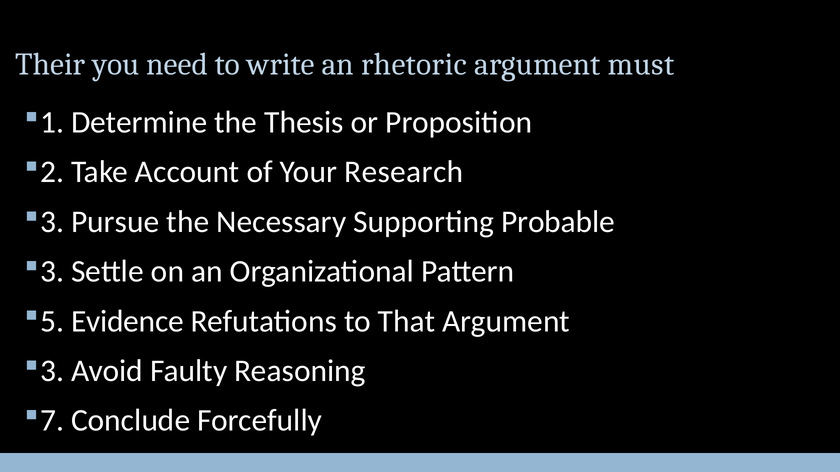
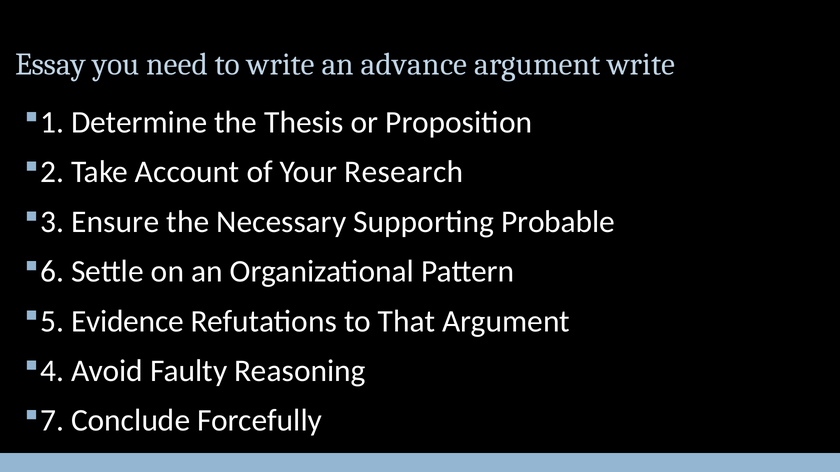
Their: Their -> Essay (50, 64)
rhetoric: rhetoric -> advance (414, 64)
argument must: must -> write (641, 64)
Pursue: Pursue -> Ensure (115, 222)
3: 3 -> 6 (52, 272)
3: 3 -> 4 (52, 371)
